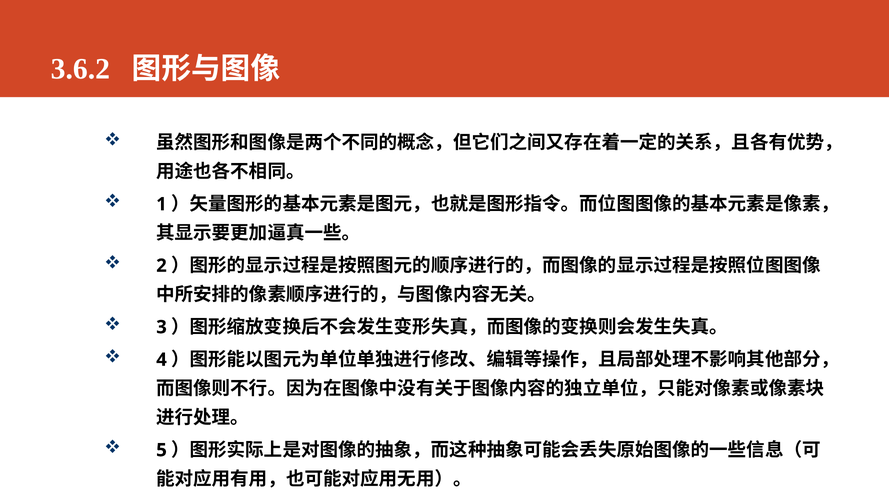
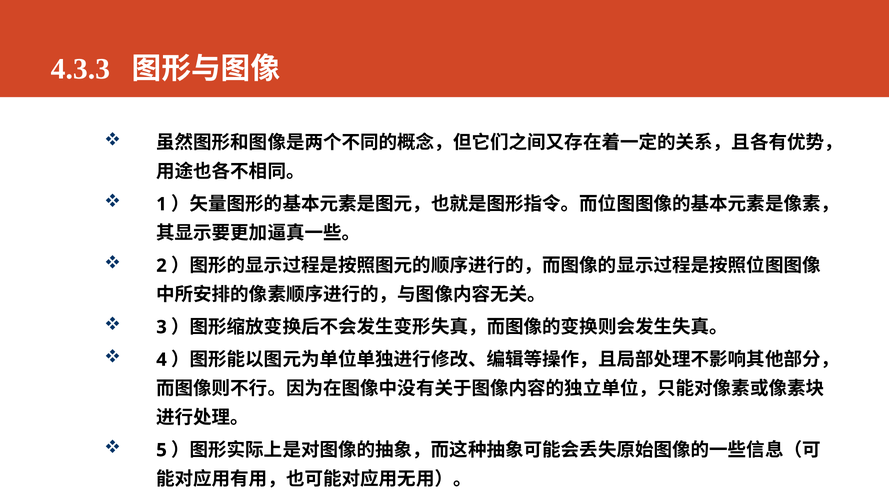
3.6.2: 3.6.2 -> 4.3.3 (80, 69)
